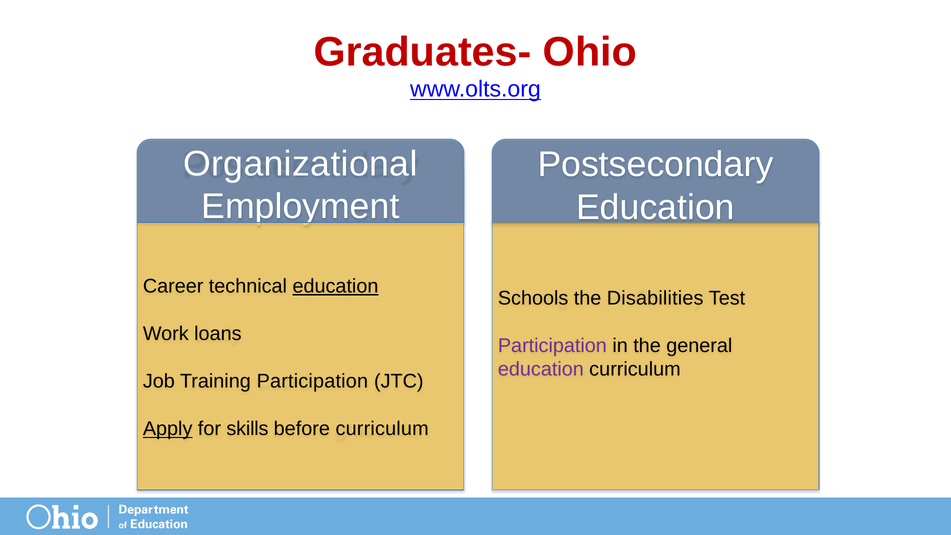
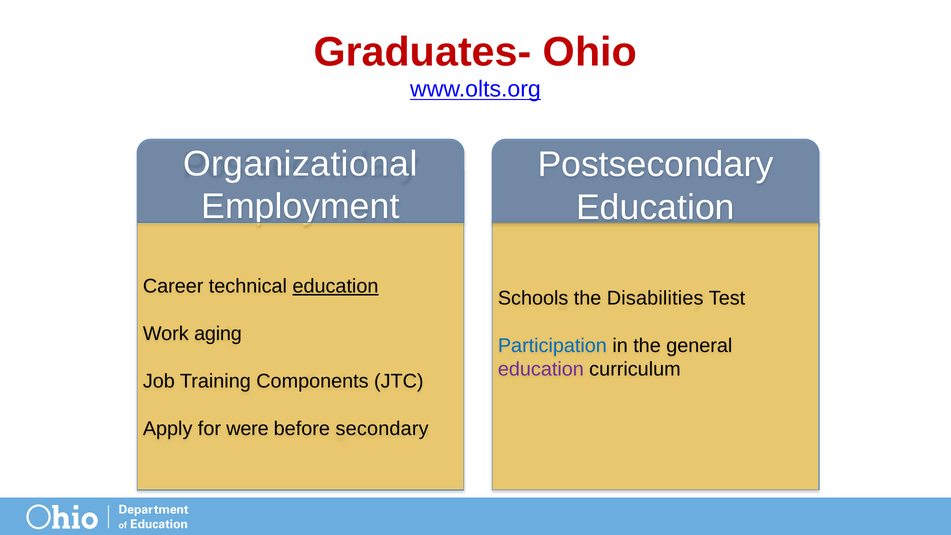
loans: loans -> aging (218, 334)
Participation colour: purple -> blue (552, 346)
Training Participation: Participation -> Components (312, 381)
Apply underline: present -> none (168, 429)
skills: skills -> were (247, 429)
before curriculum: curriculum -> secondary (382, 429)
